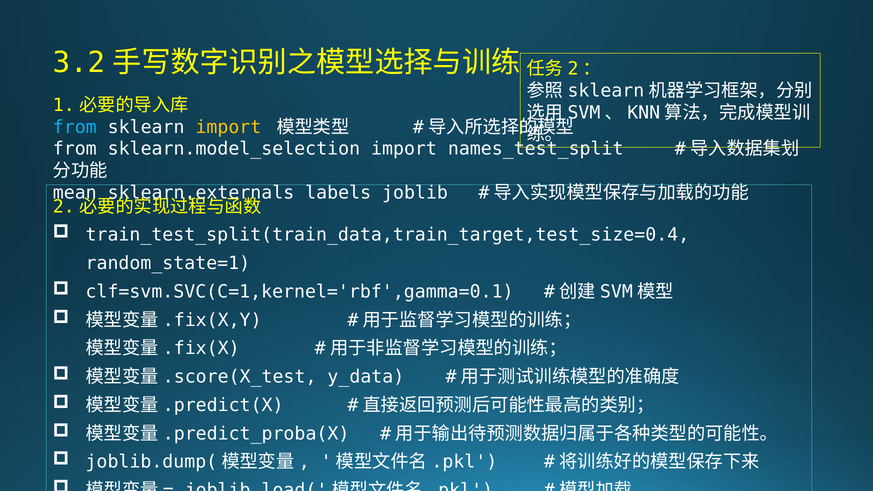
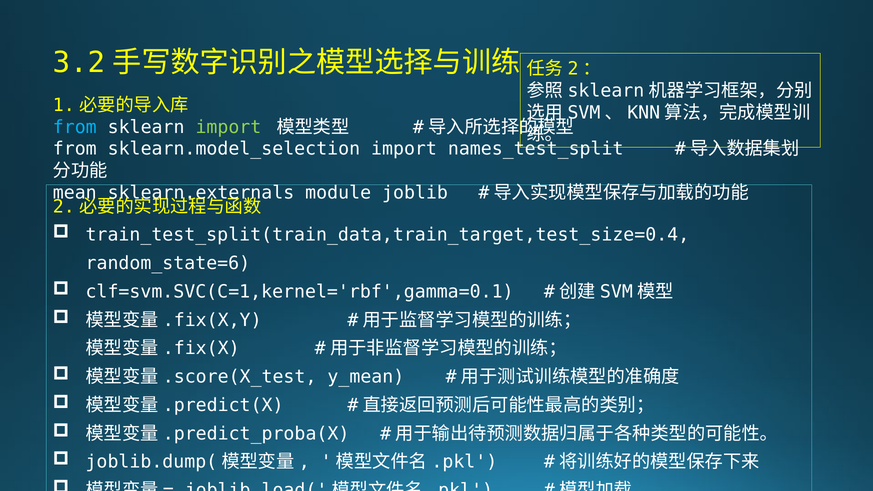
import colour: yellow -> light green (228, 127)
labels: labels -> module (338, 193)
random_state=1: random_state=1 -> random_state=6 (168, 263)
y_data: y_data -> y_mean (366, 377)
